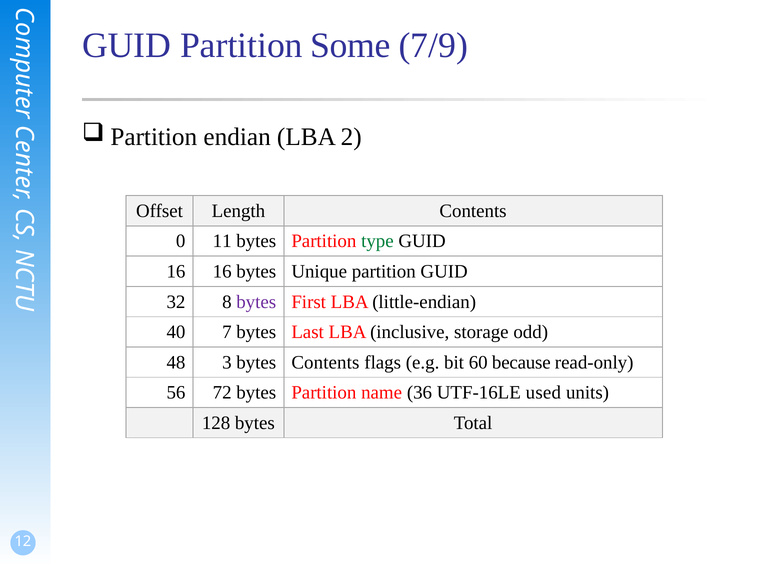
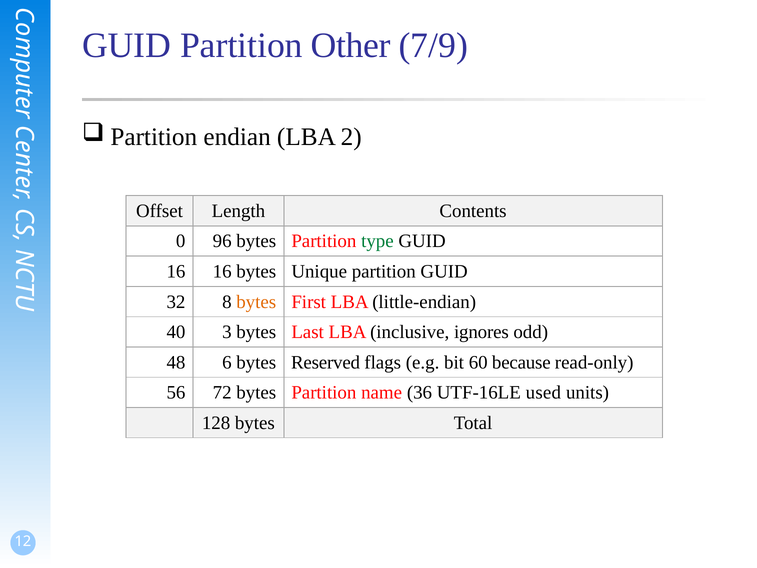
Some: Some -> Other (351, 45)
11: 11 -> 96 (222, 241)
bytes colour: purple -> orange (256, 302)
7: 7 -> 3 (227, 332)
storage: storage -> ignores (481, 332)
3: 3 -> 6 (227, 362)
bytes Contents: Contents -> Reserved (326, 362)
